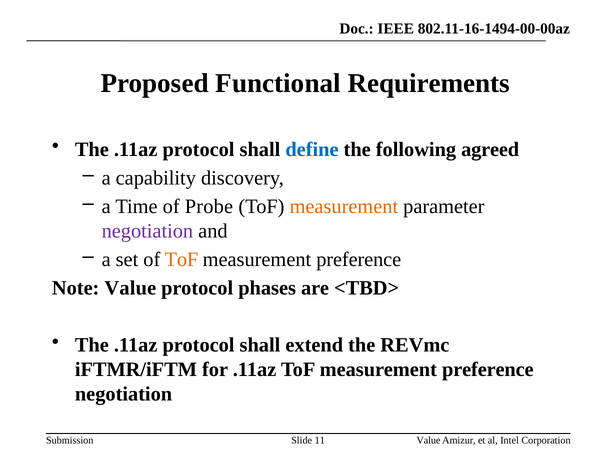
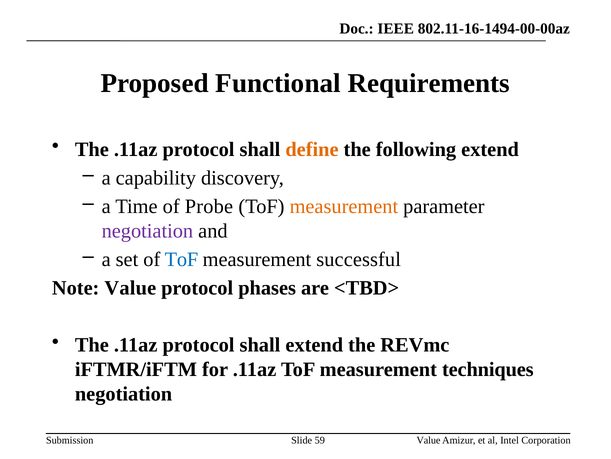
define colour: blue -> orange (312, 149)
following agreed: agreed -> extend (490, 149)
ToF colour: orange -> blue (181, 259)
preference: preference -> successful (359, 259)
.11az ToF measurement preference: preference -> techniques (488, 369)
11: 11 -> 59 (320, 439)
